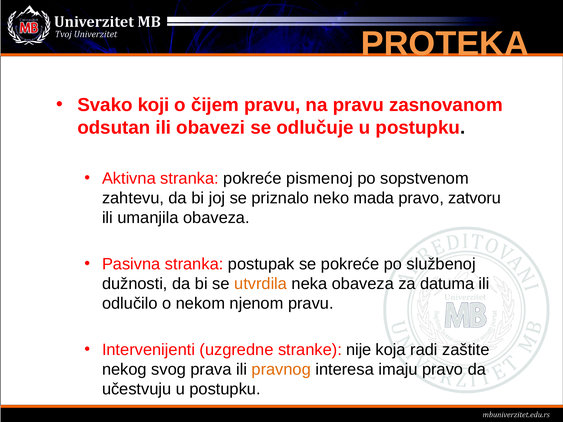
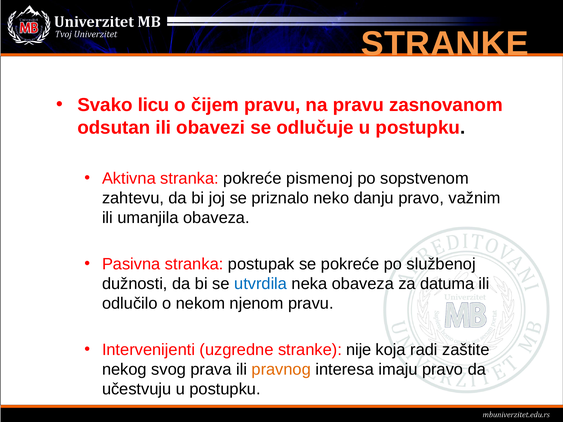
PROTEKA: PROTEKA -> STRANKE (445, 44)
koji: koji -> licu (154, 105)
mada: mada -> danju (374, 198)
zatvoru: zatvoru -> važnim (475, 198)
utvrdila colour: orange -> blue (261, 284)
